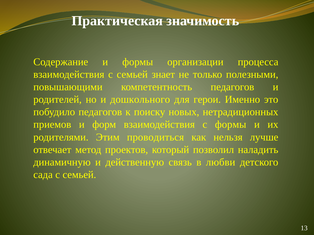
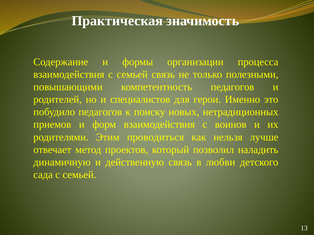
семьей знает: знает -> связь (163, 75)
дошкольного: дошкольного -> специалистов (140, 100)
с формы: формы -> воинов (231, 125)
